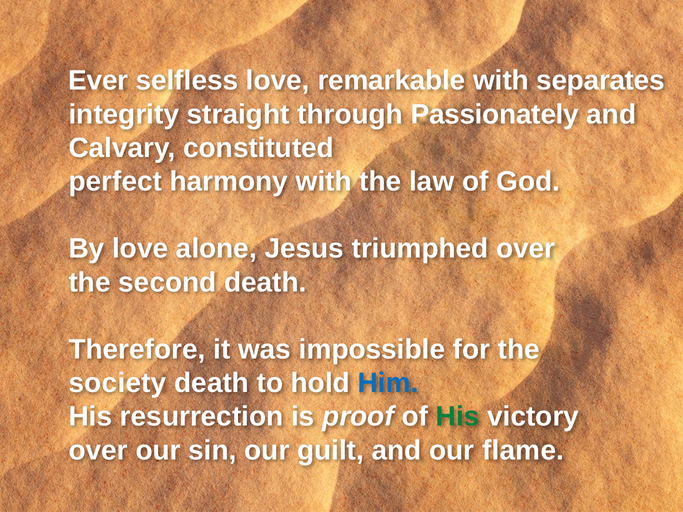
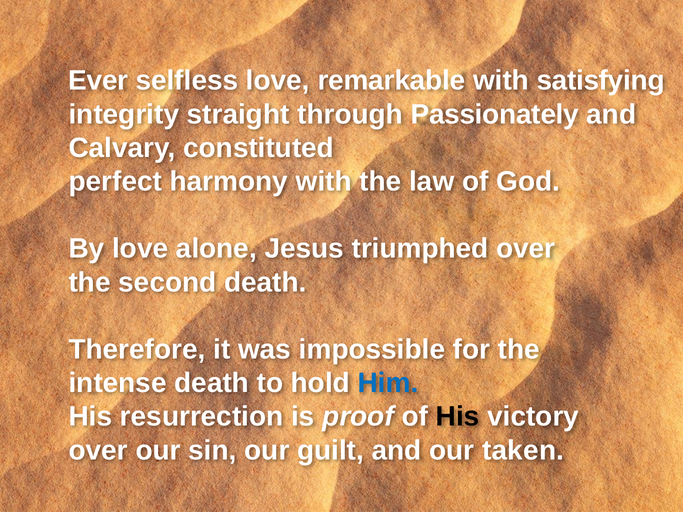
separates: separates -> satisfying (601, 81)
society: society -> intense (118, 383)
His colour: green -> black (458, 417)
flame: flame -> taken (523, 451)
